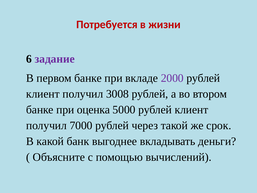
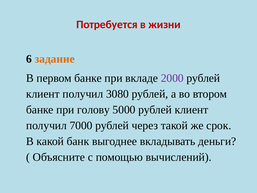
задание colour: purple -> orange (55, 59)
3008: 3008 -> 3080 (117, 94)
оценка: оценка -> голову (93, 110)
